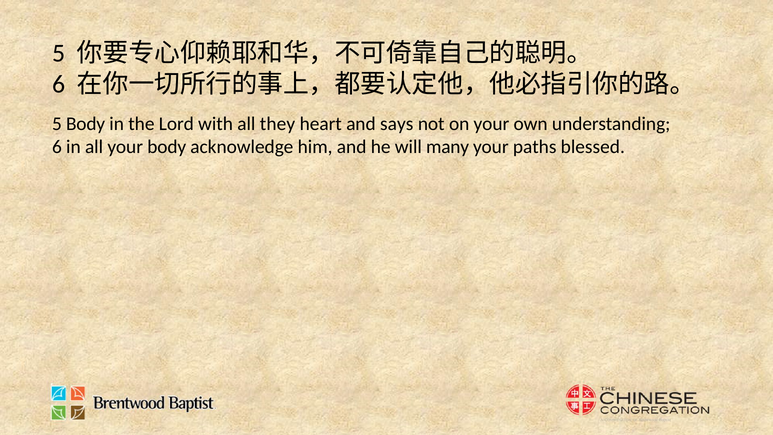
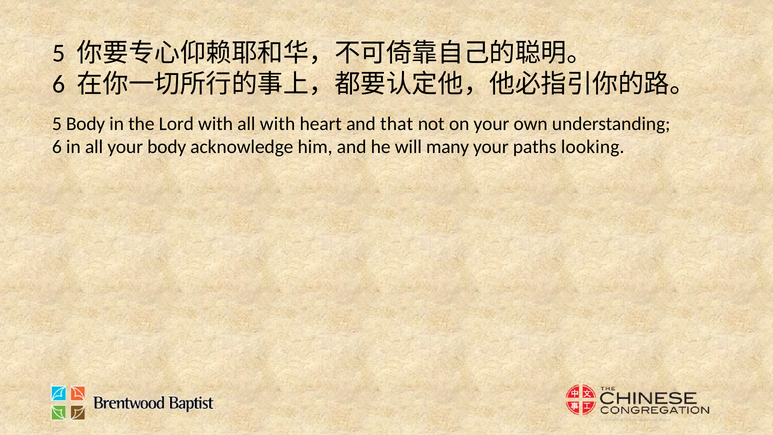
all they: they -> with (277, 124)
says: says -> that (397, 124)
blessed: blessed -> looking (593, 147)
